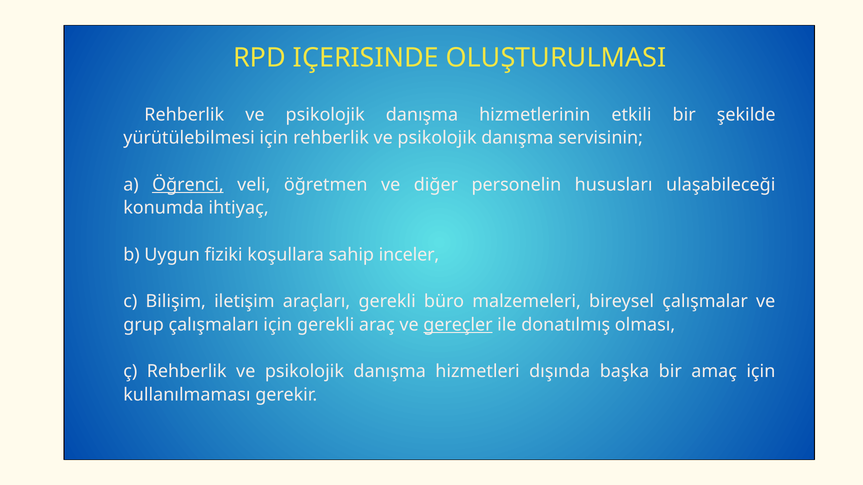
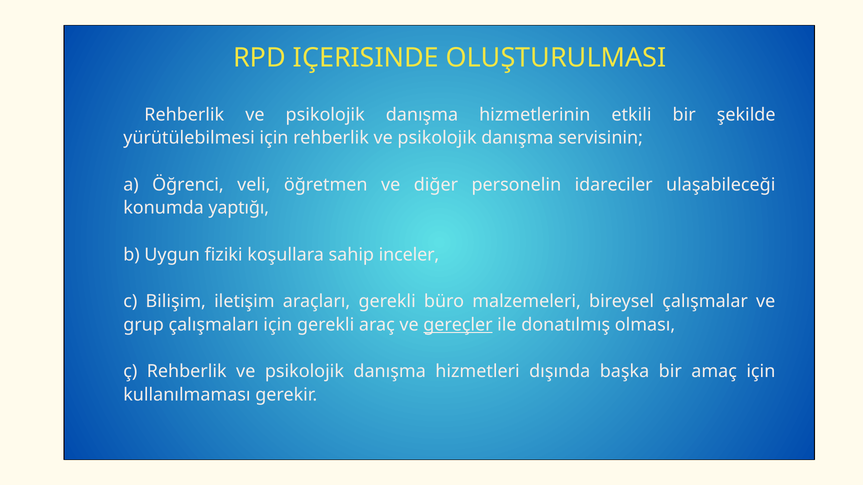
Öğrenci underline: present -> none (188, 185)
hususları: hususları -> idareciler (614, 185)
ihtiyaç: ihtiyaç -> yaptığı (239, 208)
